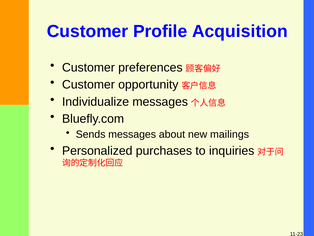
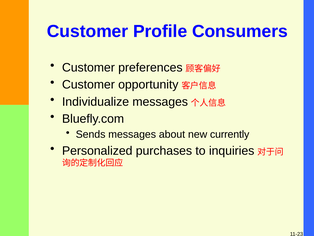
Acquisition: Acquisition -> Consumers (240, 31)
mailings: mailings -> currently (230, 134)
